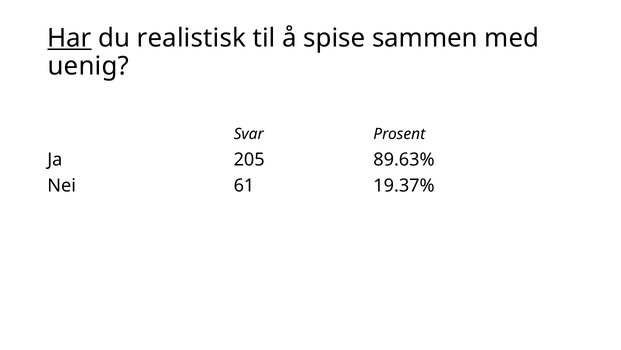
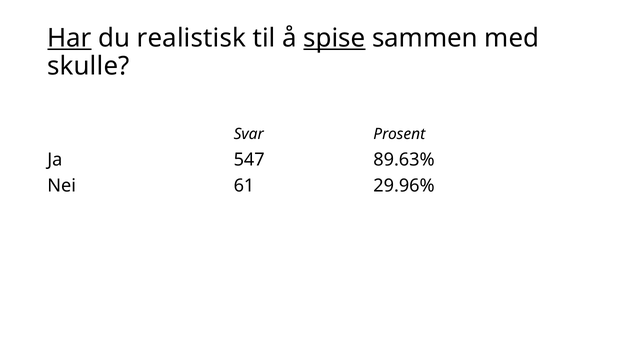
spise underline: none -> present (334, 38)
uenig: uenig -> skulle (88, 66)
205: 205 -> 547 (249, 159)
19.37%: 19.37% -> 29.96% (404, 185)
